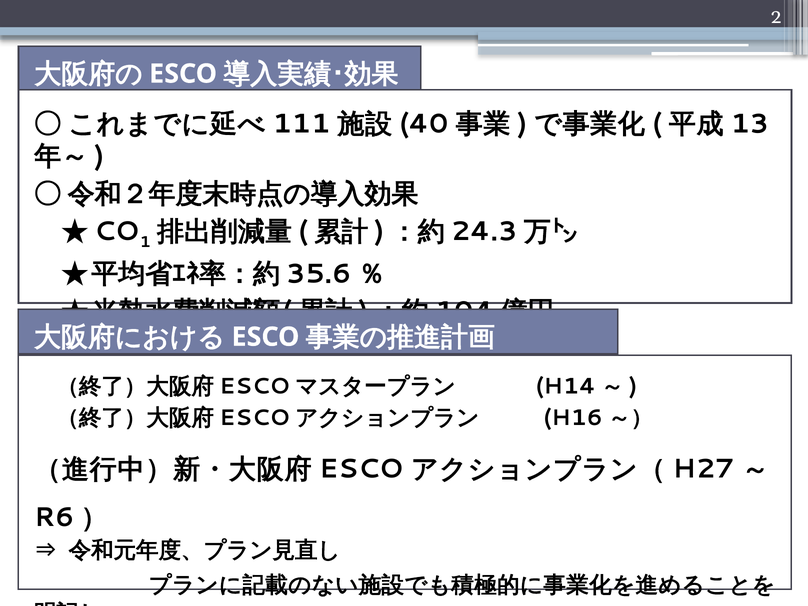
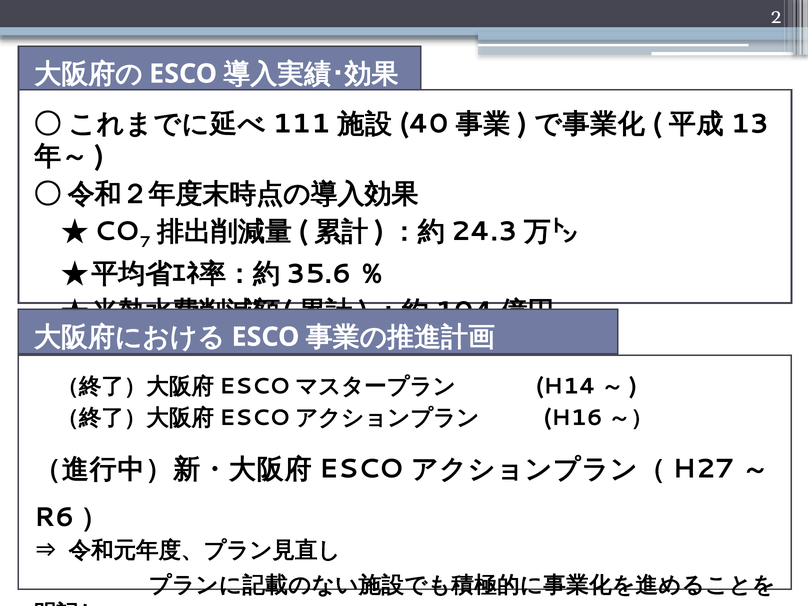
1: 1 -> 7 (145, 242)
